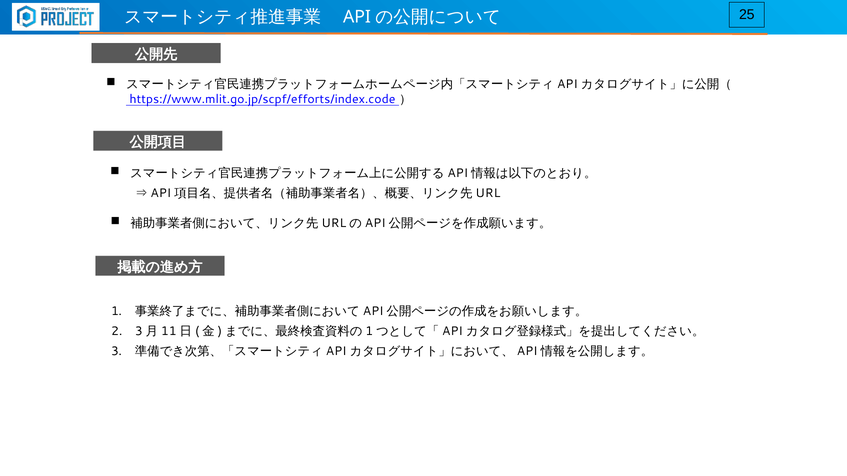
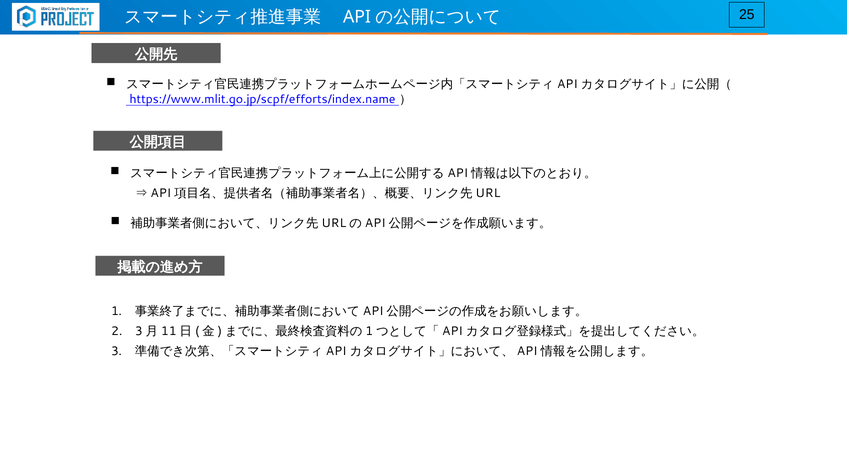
https://www.mlit.go.jp/scpf/efforts/index.code: https://www.mlit.go.jp/scpf/efforts/index.code -> https://www.mlit.go.jp/scpf/efforts/index.name (263, 99)
